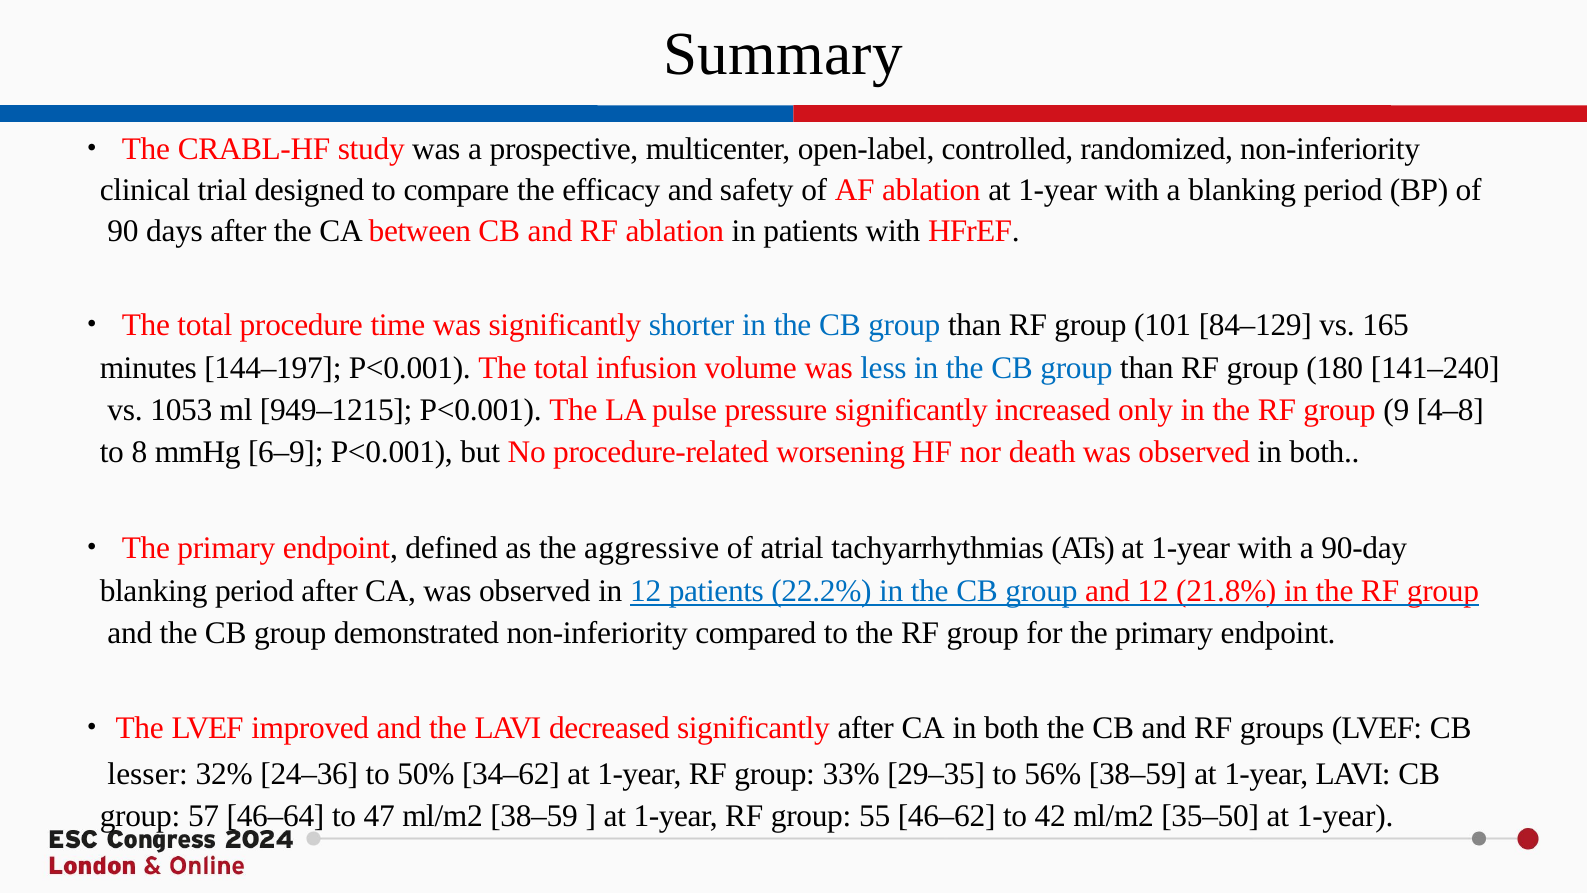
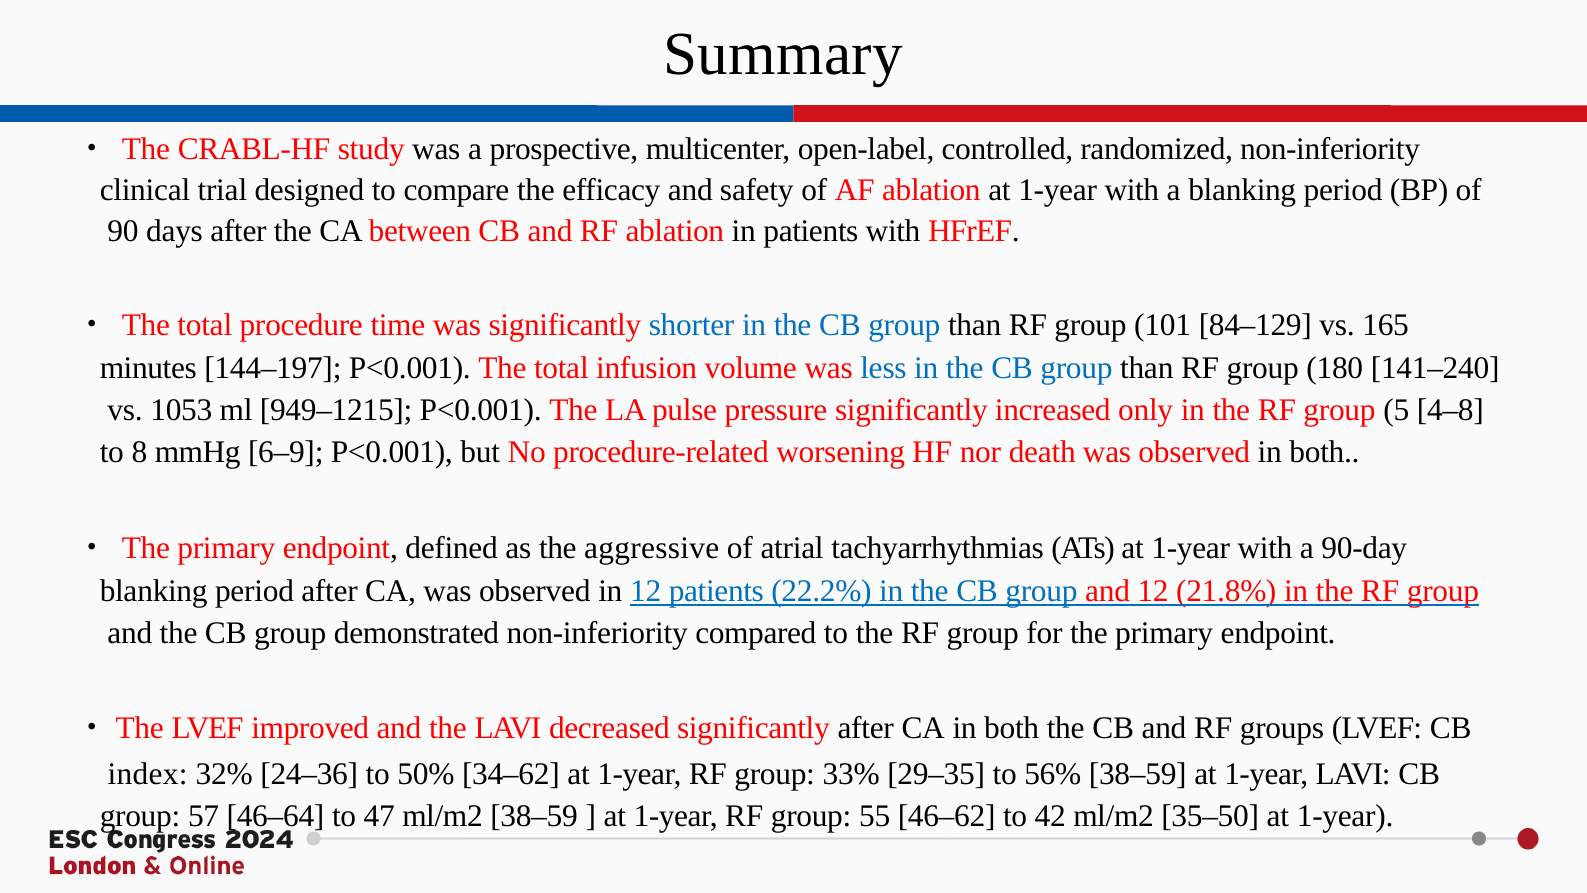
9: 9 -> 5 (1396, 410)
lesser: lesser -> index (148, 774)
